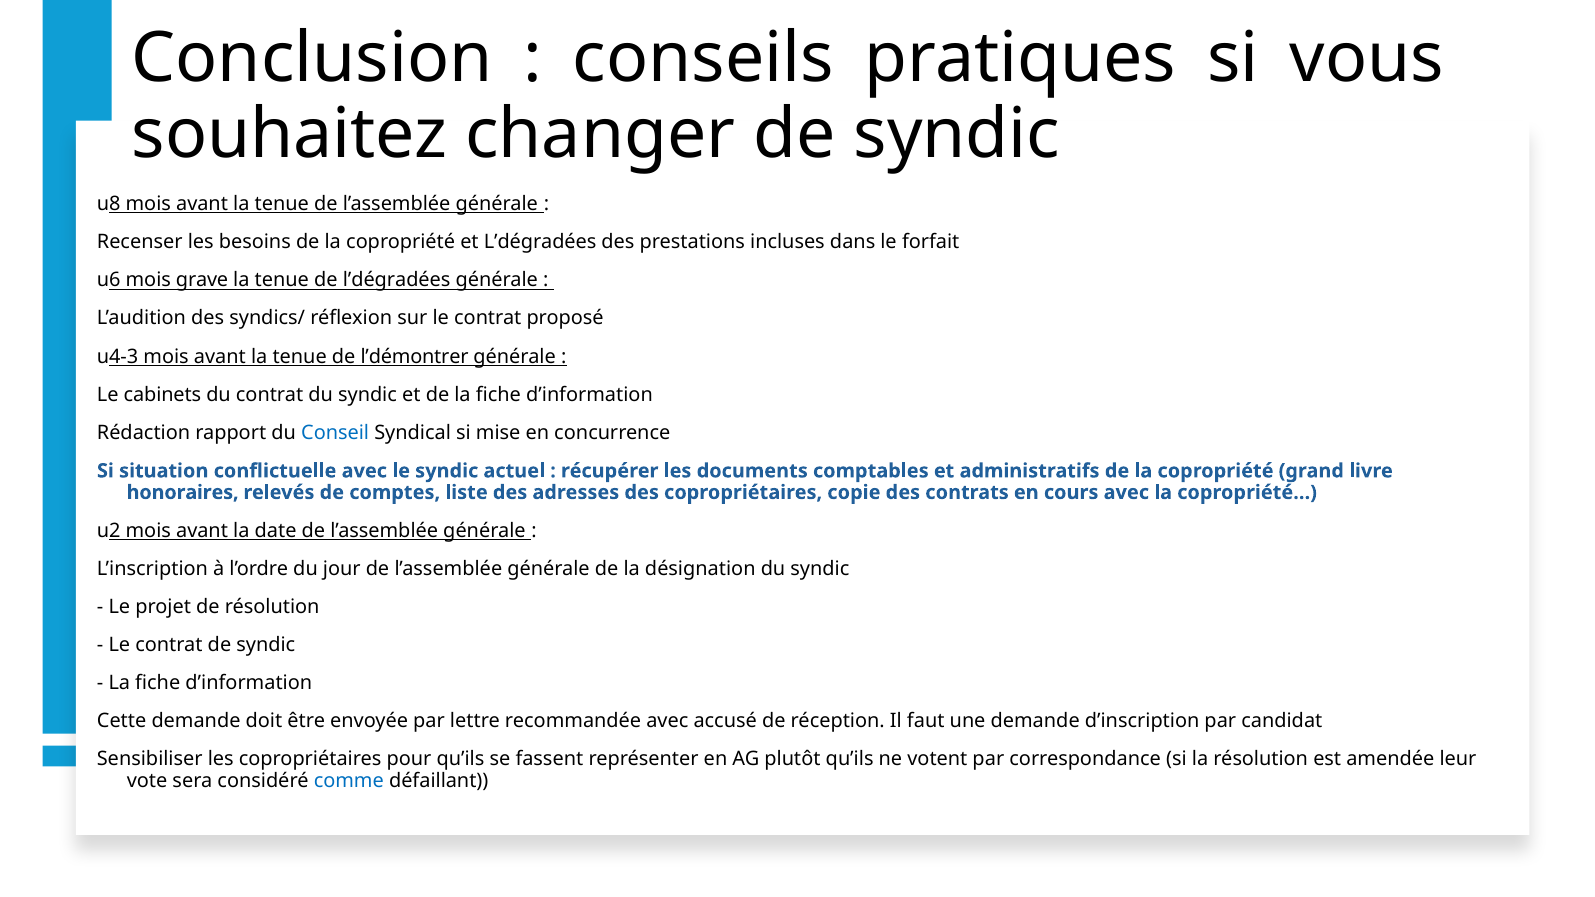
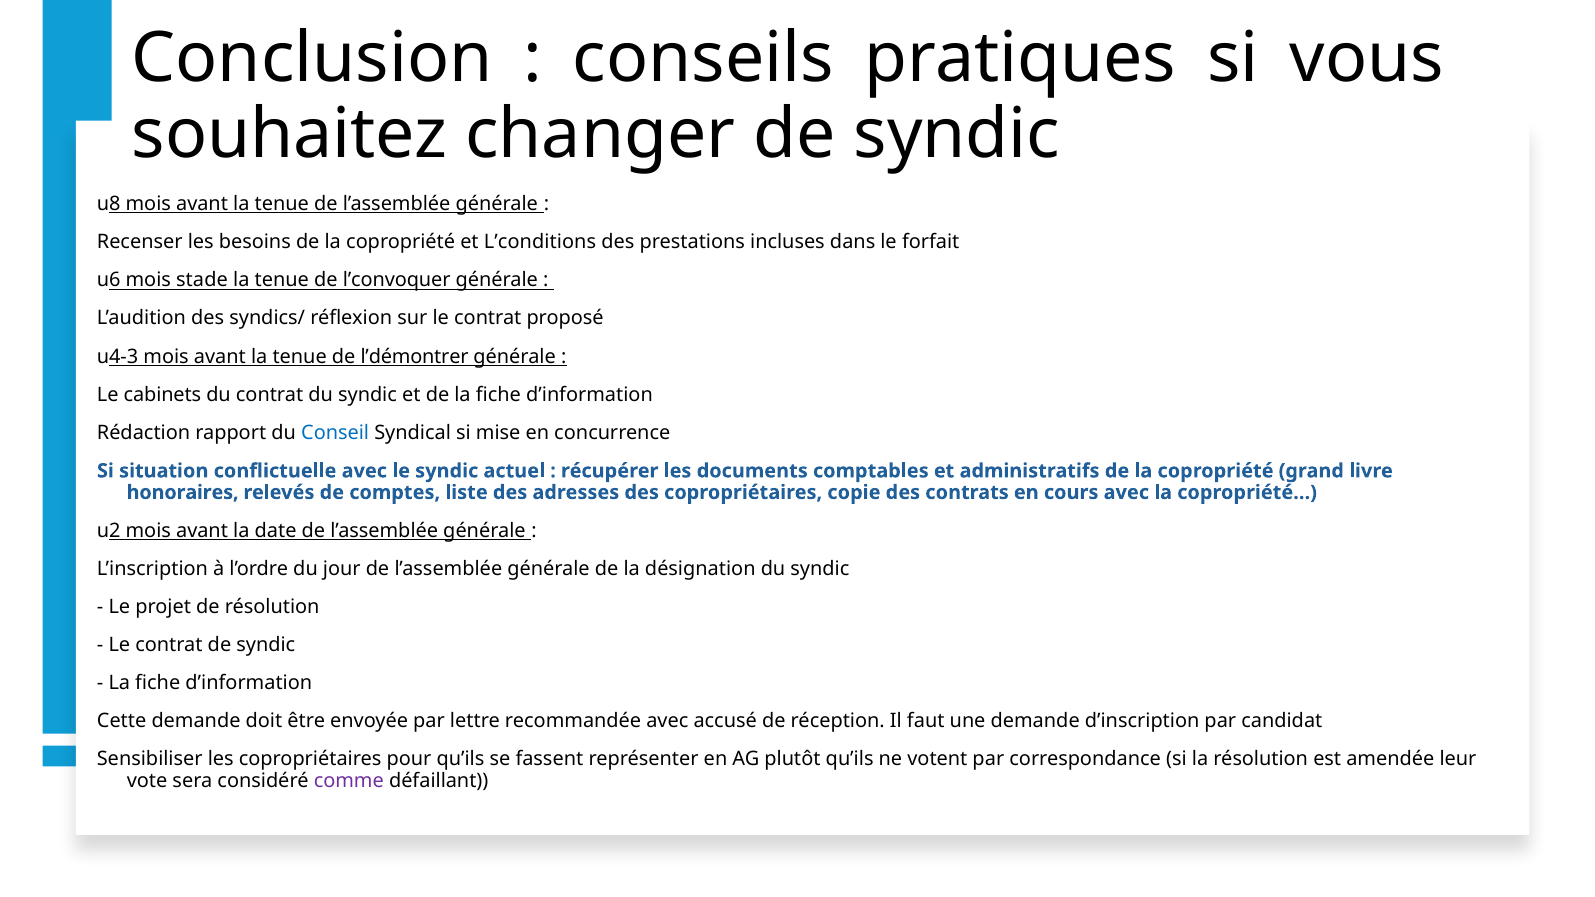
et L’dégradées: L’dégradées -> L’conditions (540, 242)
grave: grave -> stade (202, 280)
de l’dégradées: l’dégradées -> l’convoquer (397, 280)
comme colour: blue -> purple (349, 781)
